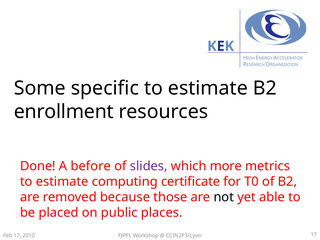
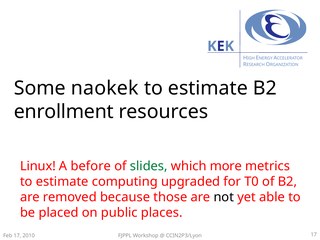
specific: specific -> naokek (105, 88)
Done: Done -> Linux (38, 166)
slides colour: purple -> green (149, 166)
certificate: certificate -> upgraded (191, 182)
